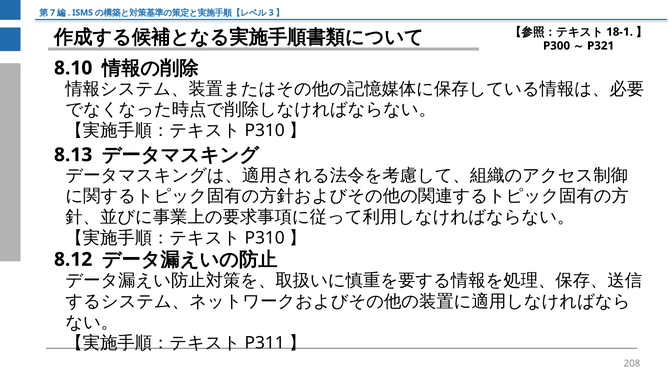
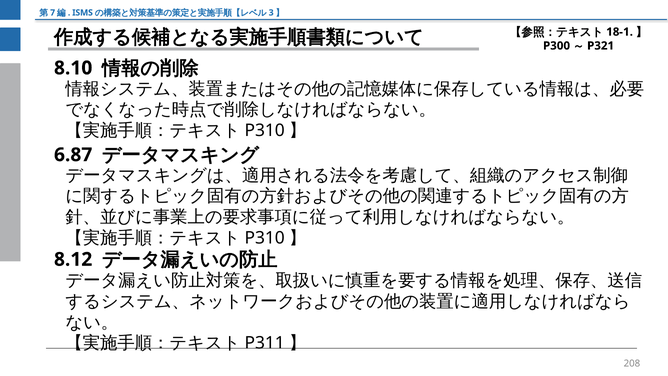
8.13: 8.13 -> 6.87 (73, 155)
